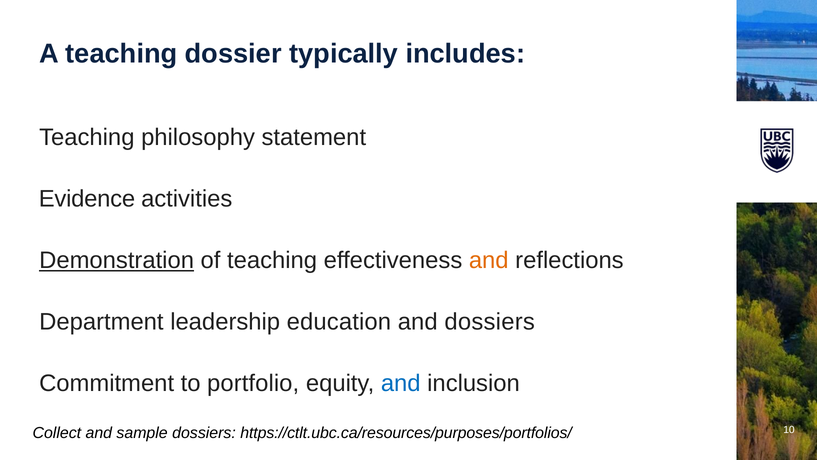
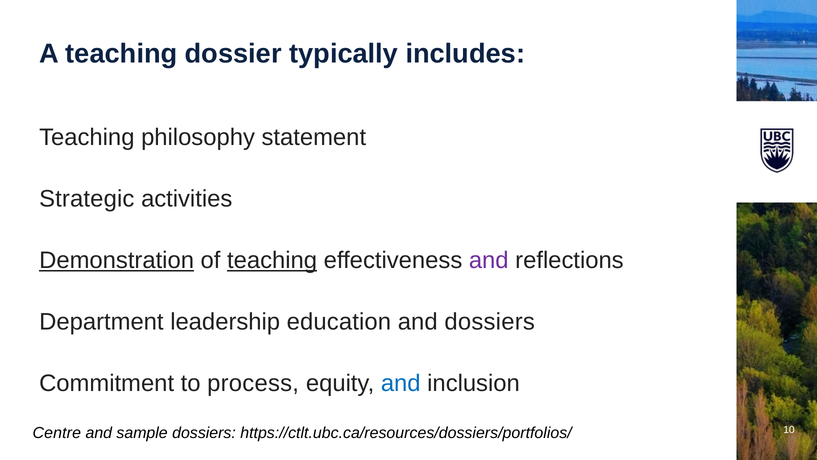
Evidence: Evidence -> Strategic (87, 199)
teaching underline: none -> present (272, 260)
and colour: orange -> purple (489, 260)
portfolio: portfolio -> process (253, 383)
Collect: Collect -> Centre (57, 433)
https://ctlt.ubc.ca/resources/purposes/portfolios/: https://ctlt.ubc.ca/resources/purposes/portfolios/ -> https://ctlt.ubc.ca/resources/dossiers/portfolios/ (406, 433)
